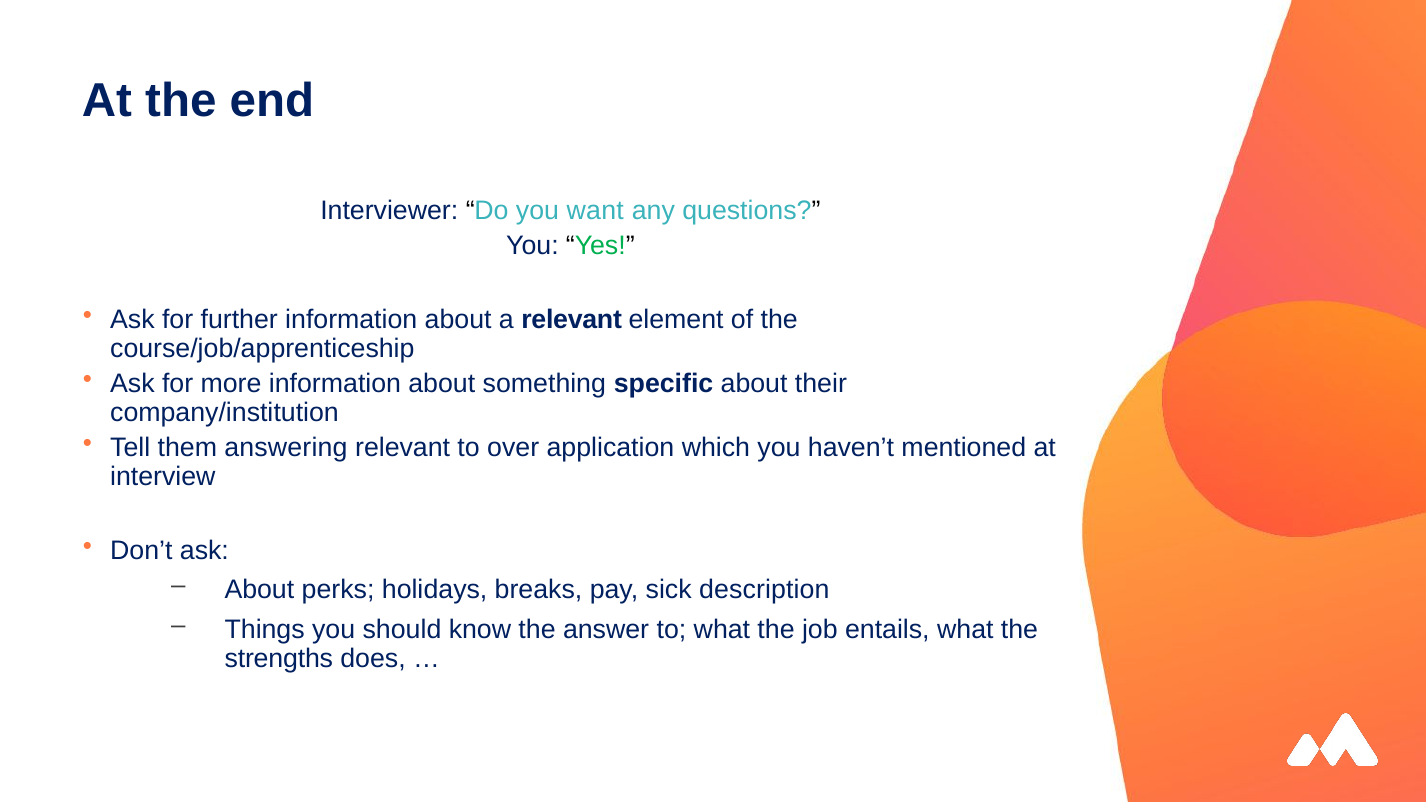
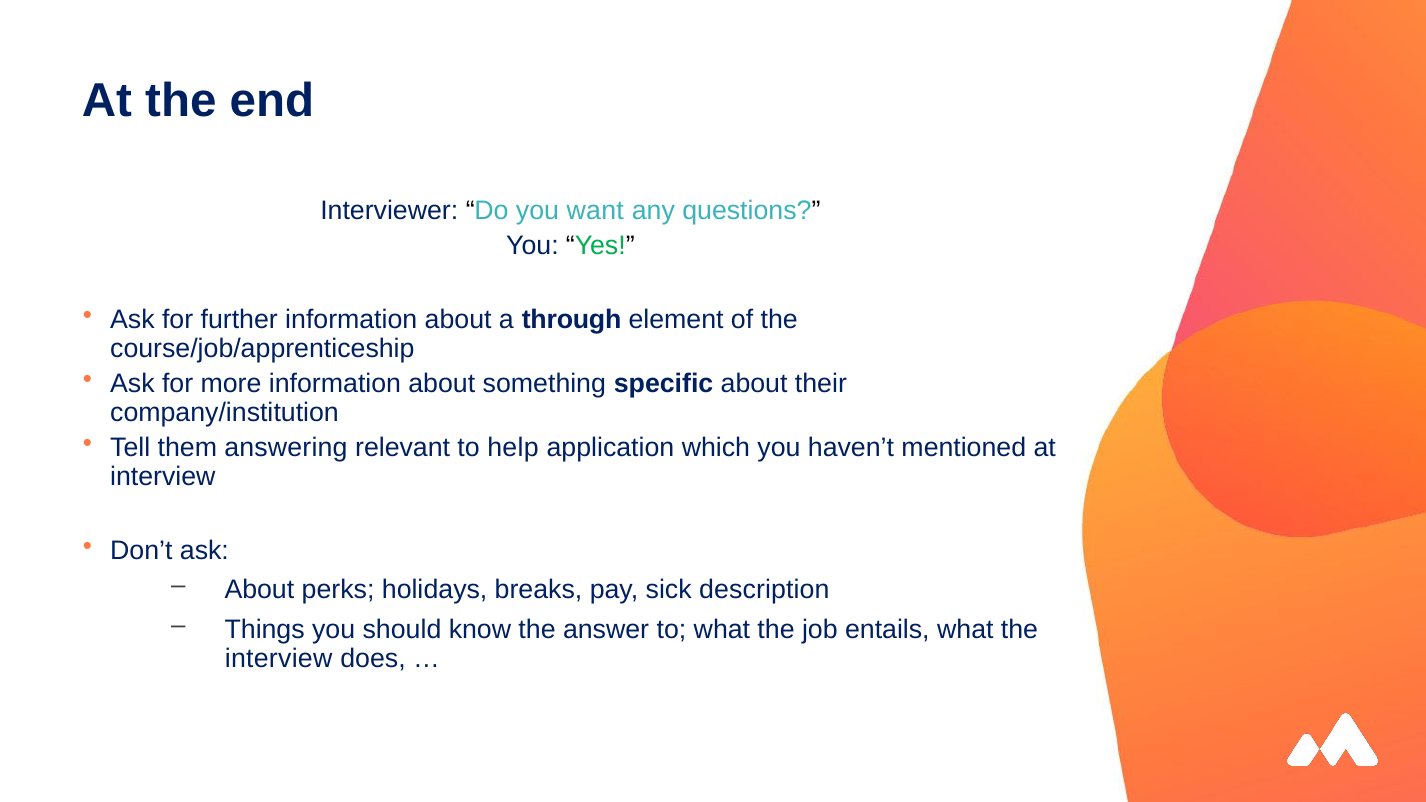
a relevant: relevant -> through (572, 319)
over: over -> help (513, 448)
strengths: strengths -> interview (279, 658)
